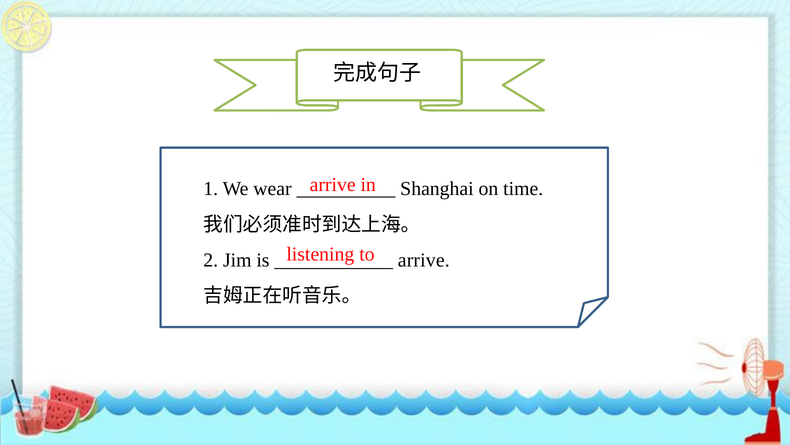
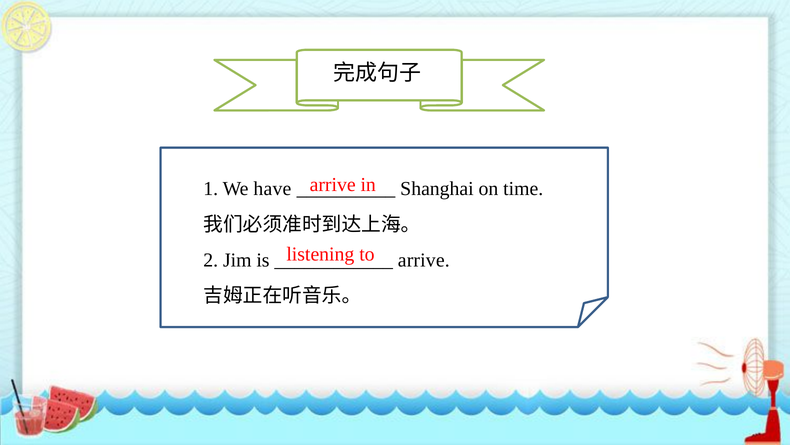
wear: wear -> have (272, 189)
